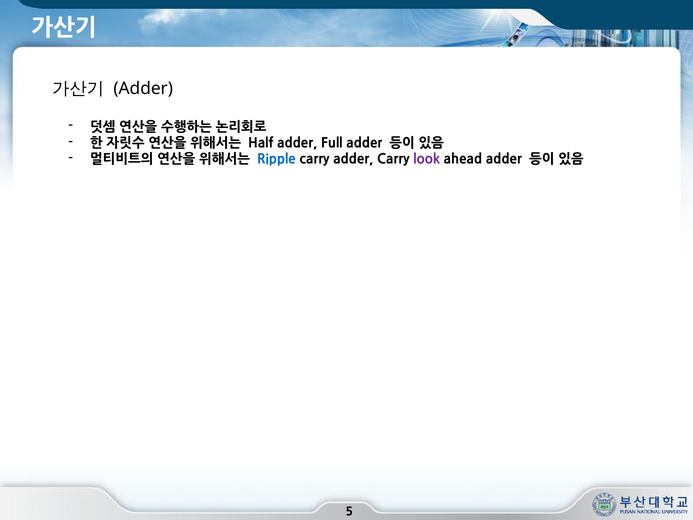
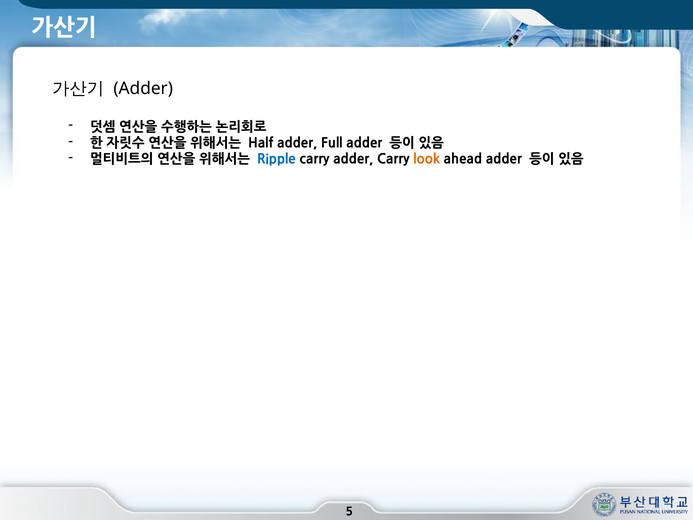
look colour: purple -> orange (427, 159)
